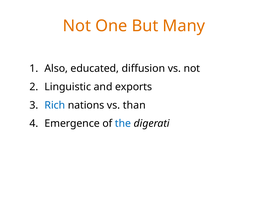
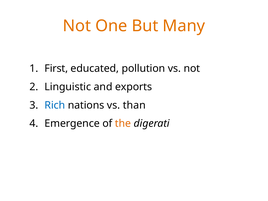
Also: Also -> First (56, 68)
diffusion: diffusion -> pollution (143, 68)
the colour: blue -> orange (123, 124)
